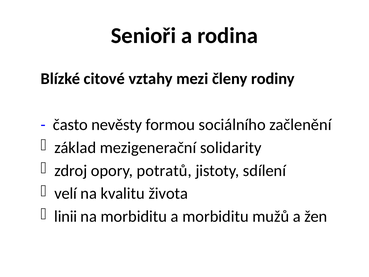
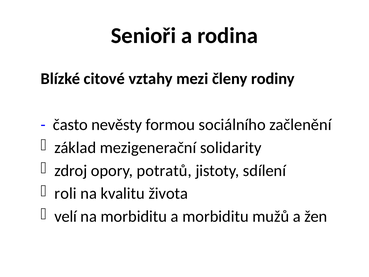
velí: velí -> roli (66, 193)
linii: linii -> velí (66, 216)
